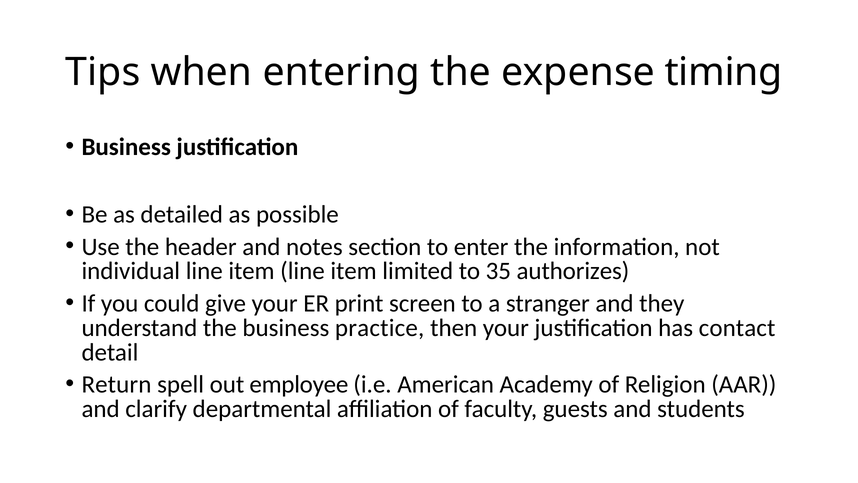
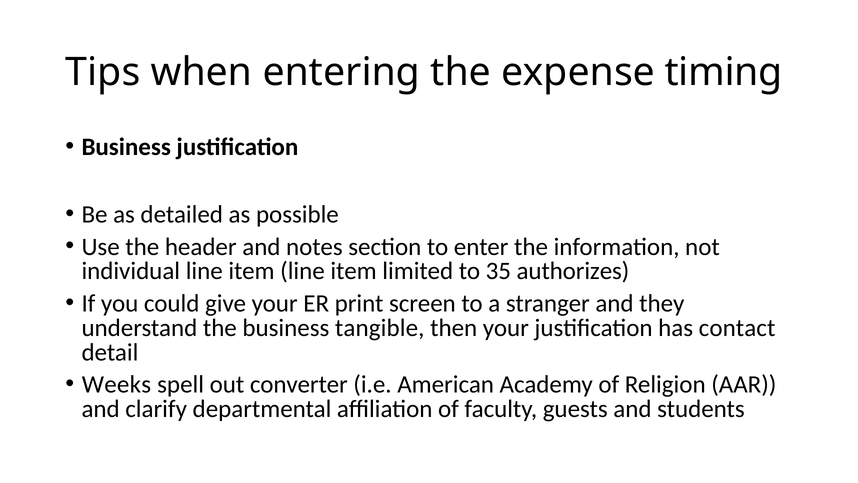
practice: practice -> tangible (380, 328)
Return: Return -> Weeks (116, 384)
employee: employee -> converter (299, 384)
